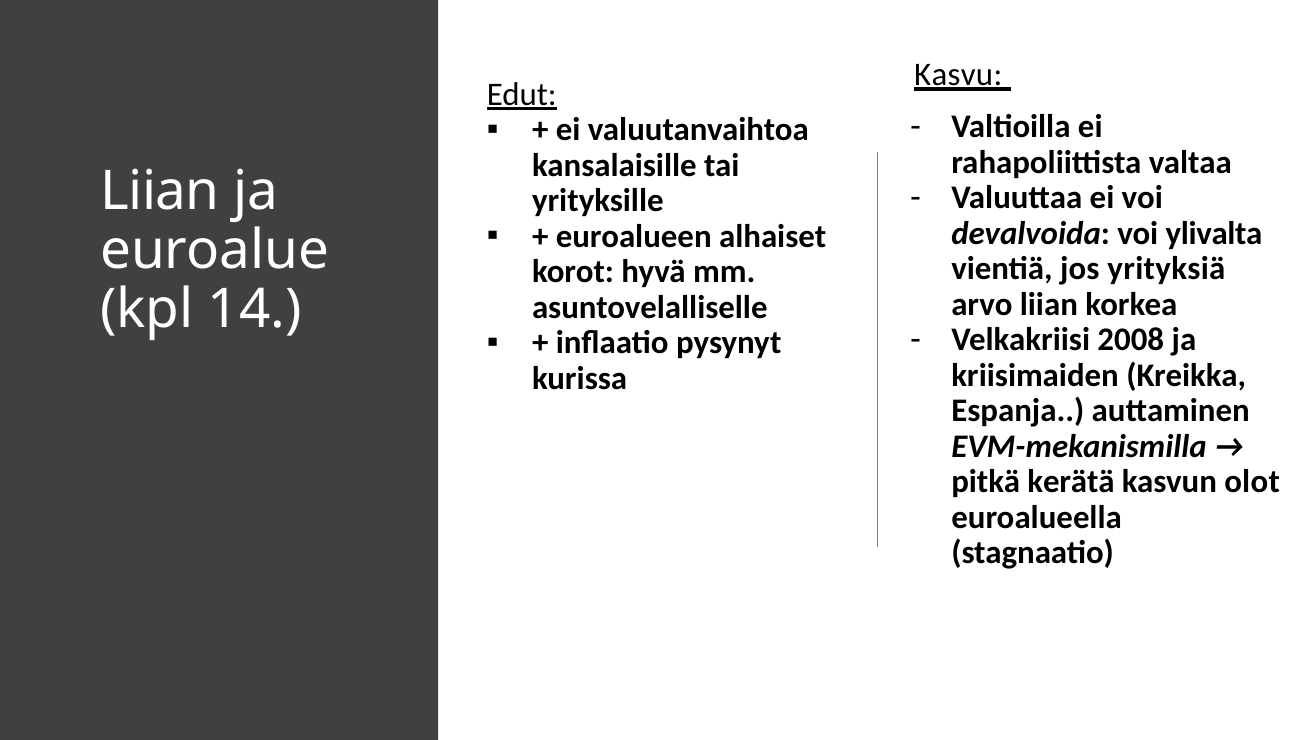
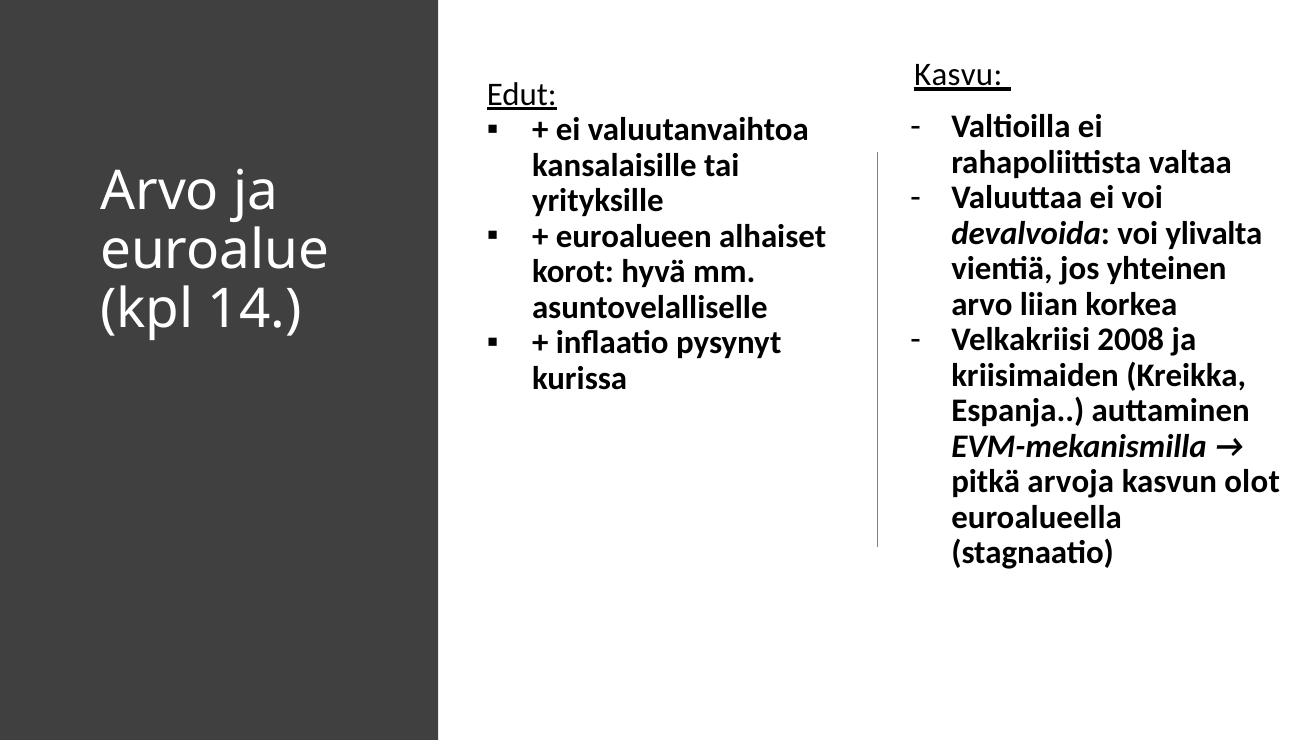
Liian: Liian -> Arvo (160, 192)
yrityksiä: yrityksiä -> yhteinen (1167, 269)
kerätä: kerätä -> arvoja (1071, 482)
